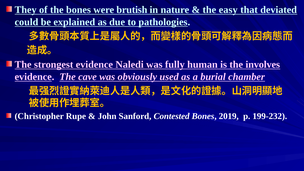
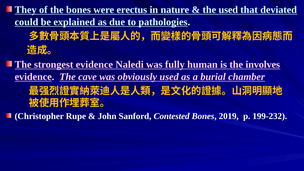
brutish: brutish -> erectus (132, 10)
the easy: easy -> used (228, 10)
